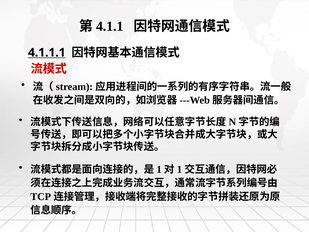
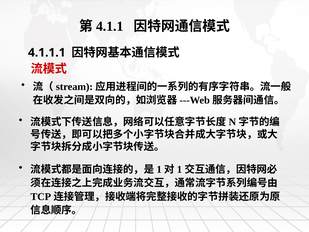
4.1.1.1 underline: present -> none (47, 53)
